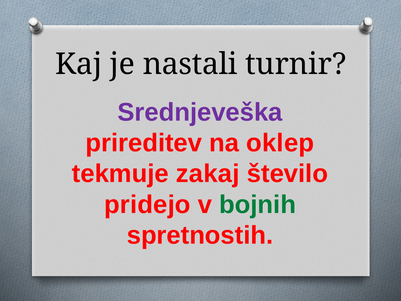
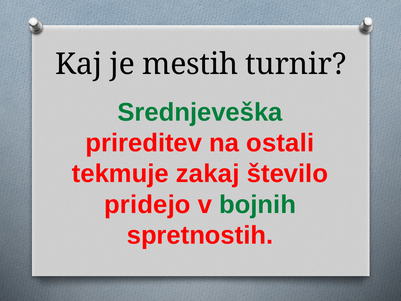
nastali: nastali -> mestih (190, 64)
Srednjeveška colour: purple -> green (200, 112)
oklep: oklep -> ostali (280, 143)
